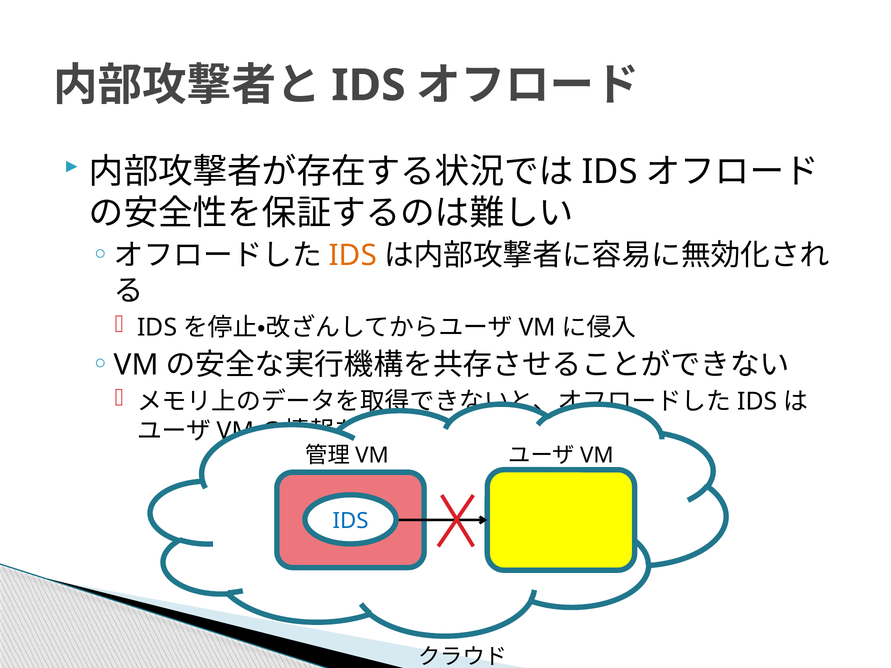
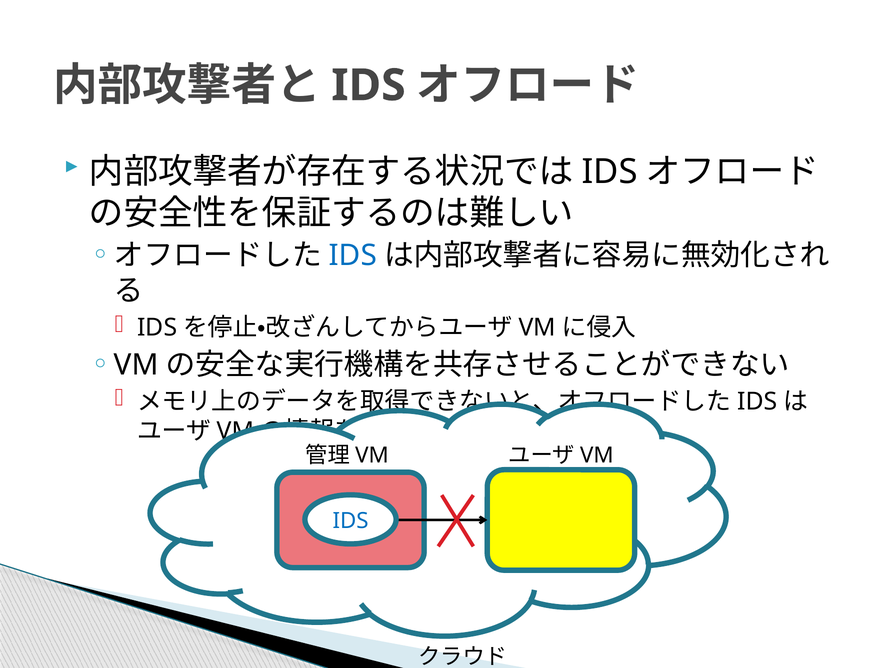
IDS colour: orange -> blue (353, 256)
